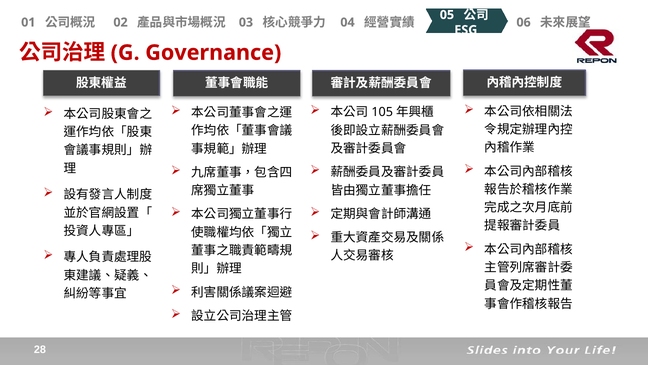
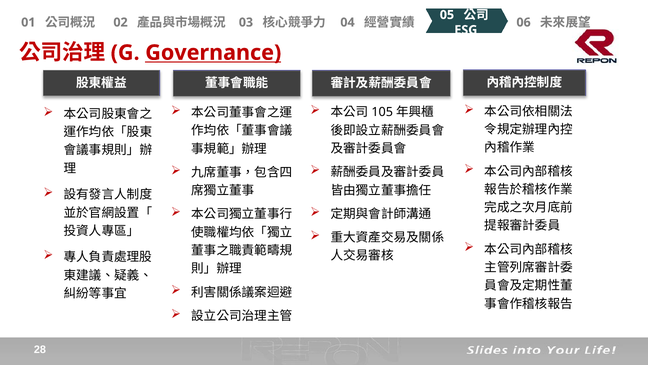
Governance underline: none -> present (213, 53)
